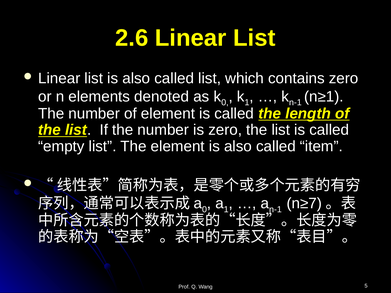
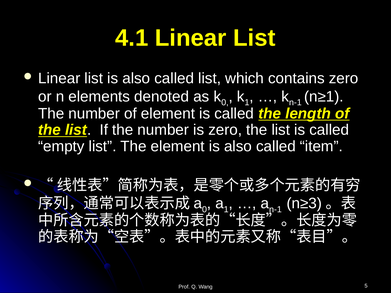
2.6: 2.6 -> 4.1 (132, 38)
n≥7: n≥7 -> n≥3 (304, 204)
